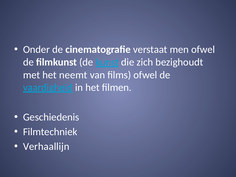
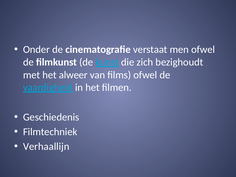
neemt: neemt -> alweer (73, 75)
